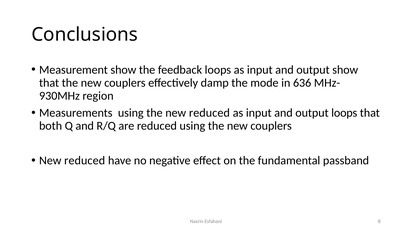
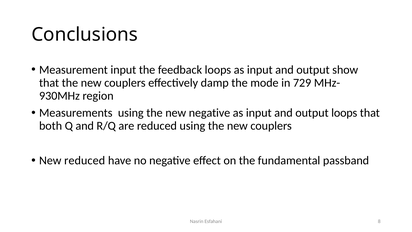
Measurement show: show -> input (123, 70)
636: 636 -> 729 (302, 83)
the new reduced: reduced -> negative (209, 113)
